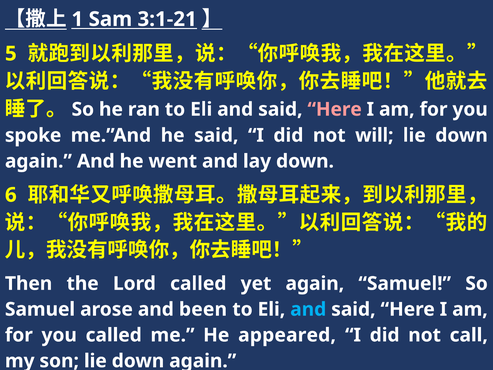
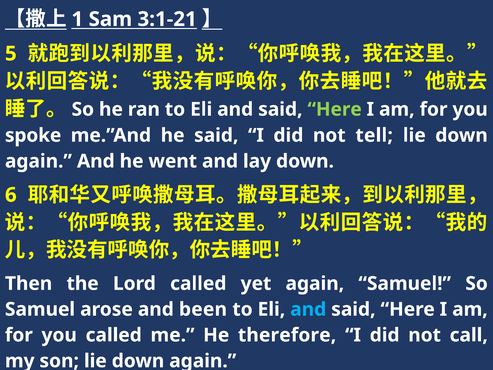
Here colour: pink -> light green (335, 109)
will: will -> tell (374, 135)
appeared: appeared -> therefore (287, 335)
